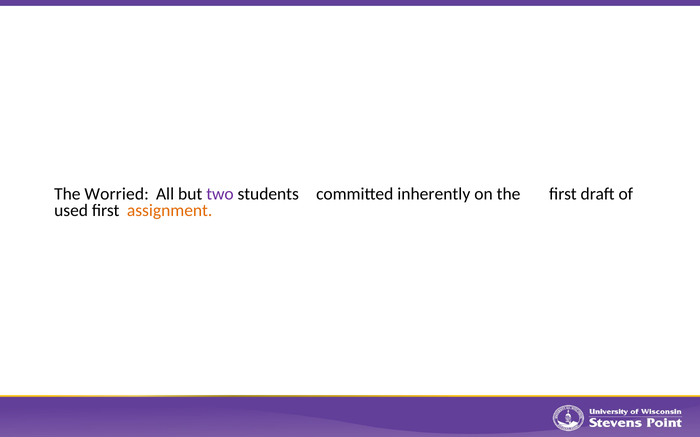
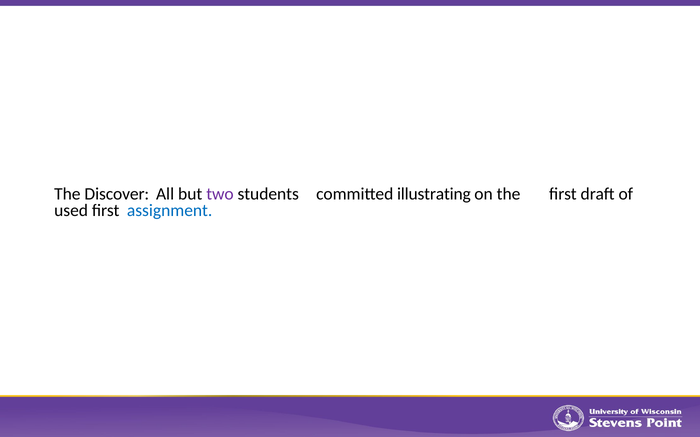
Worried: Worried -> Discover (117, 194)
inherently: inherently -> illustrating (434, 194)
assignment colour: orange -> blue (170, 211)
